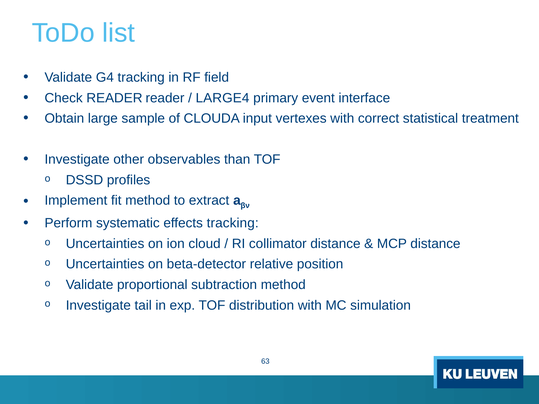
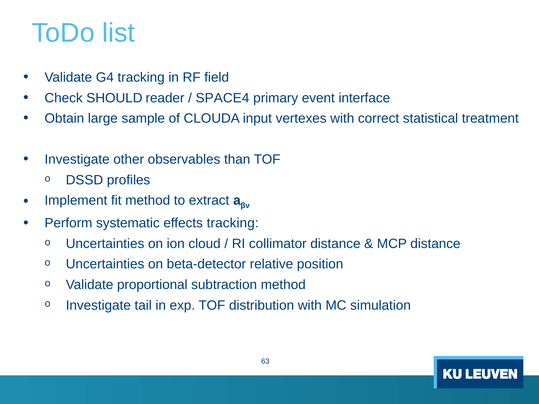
Check READER: READER -> SHOULD (114, 98)
LARGE4: LARGE4 -> SPACE4 (222, 98)
